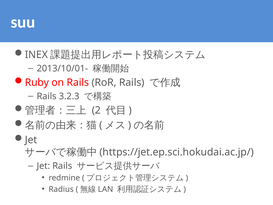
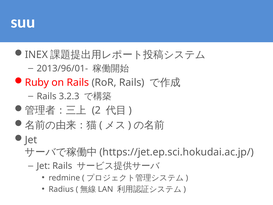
2013/10/01-: 2013/10/01- -> 2013/96/01- (62, 68)
